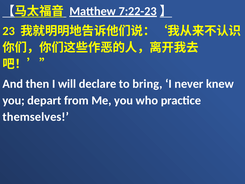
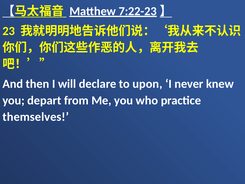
bring: bring -> upon (147, 84)
